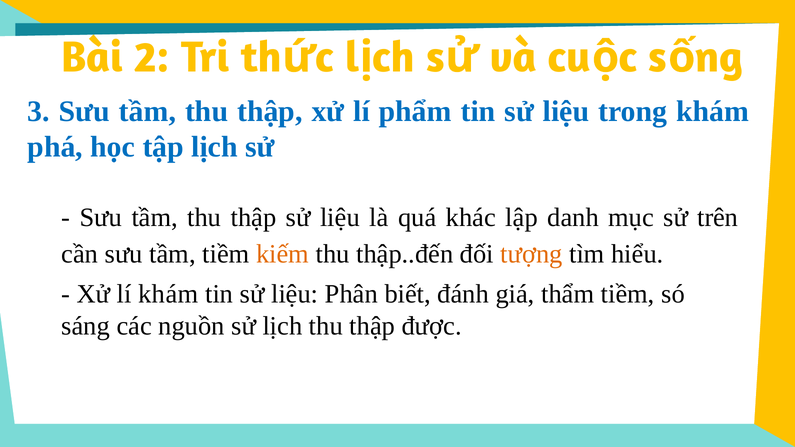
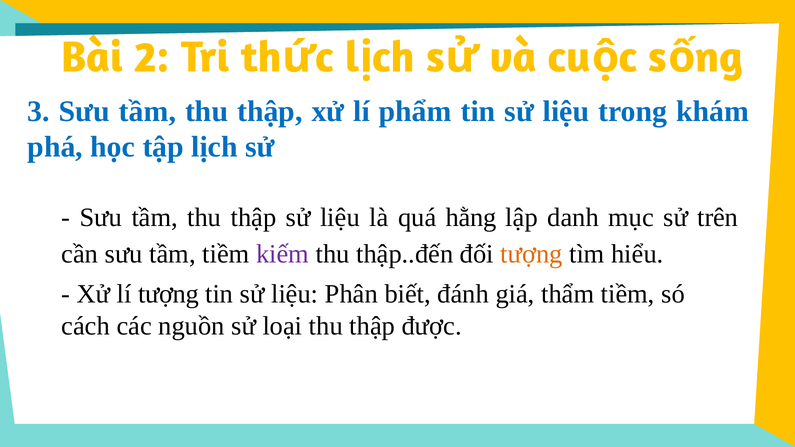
khác: khác -> hằng (471, 218)
kiếm colour: orange -> purple (282, 254)
lí khám: khám -> tượng (169, 294)
sáng: sáng -> cách (86, 326)
sử lịch: lịch -> loại (282, 326)
